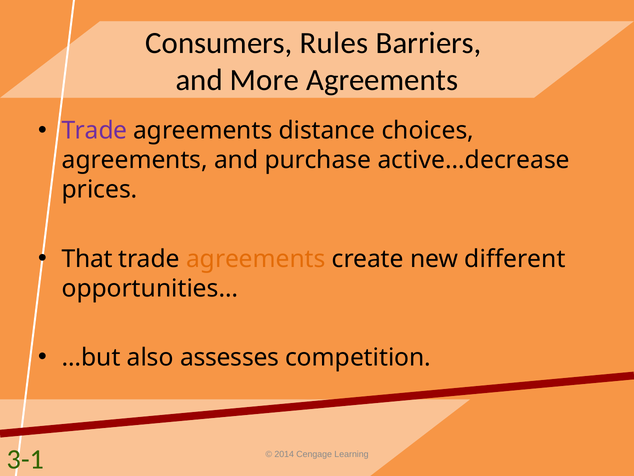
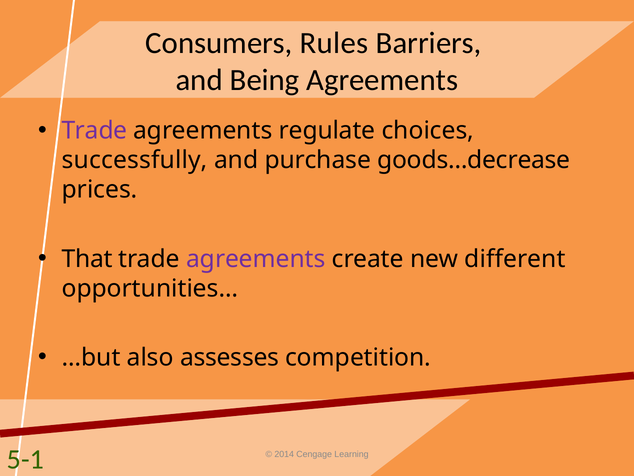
More: More -> Being (265, 80)
distance: distance -> regulate (327, 131)
agreements: agreements -> successfully (135, 160)
active…decrease: active…decrease -> goods…decrease (474, 160)
agreements colour: orange -> purple (256, 259)
3-1: 3-1 -> 5-1 (25, 459)
